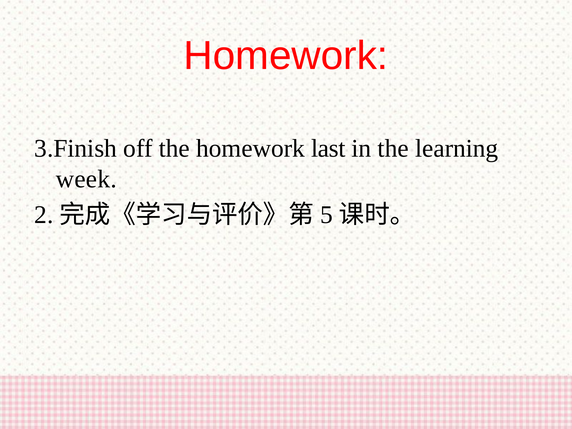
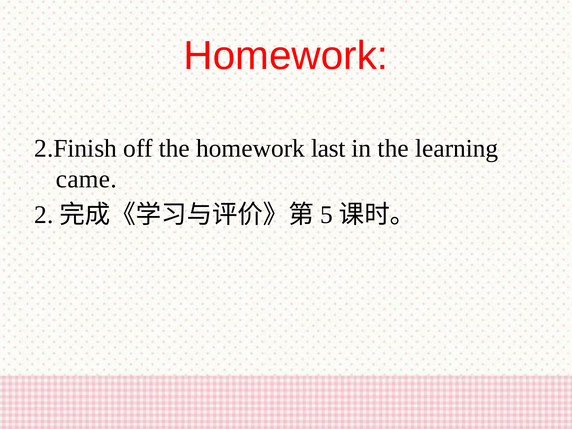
3.Finish: 3.Finish -> 2.Finish (76, 149)
week: week -> came (86, 179)
